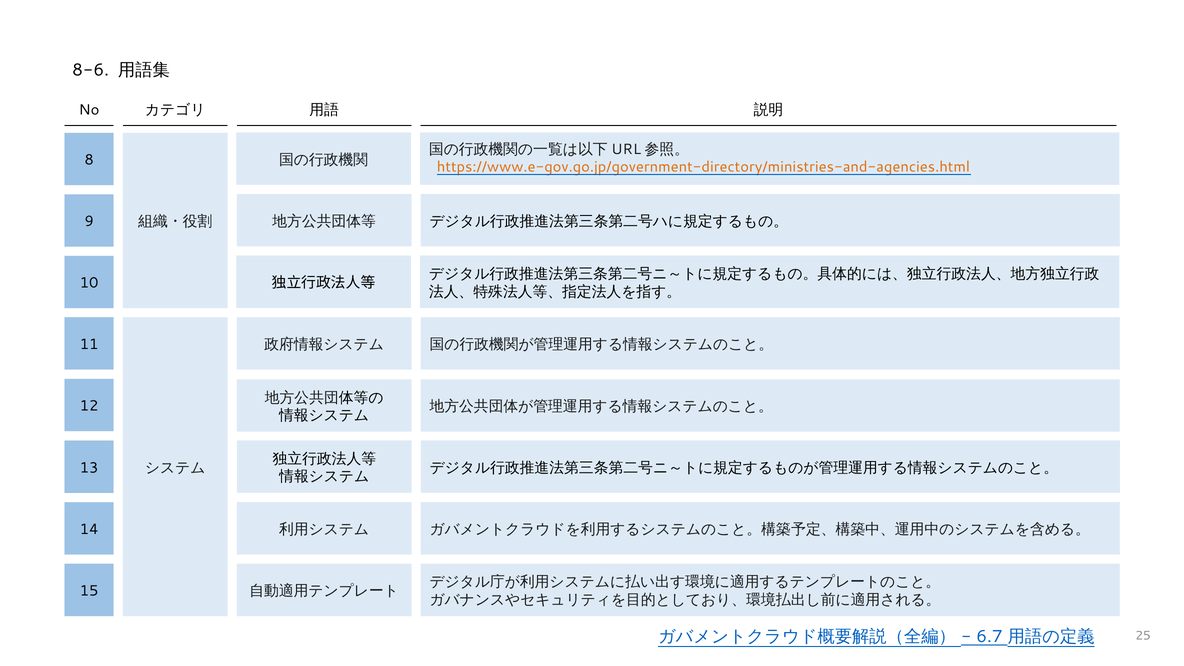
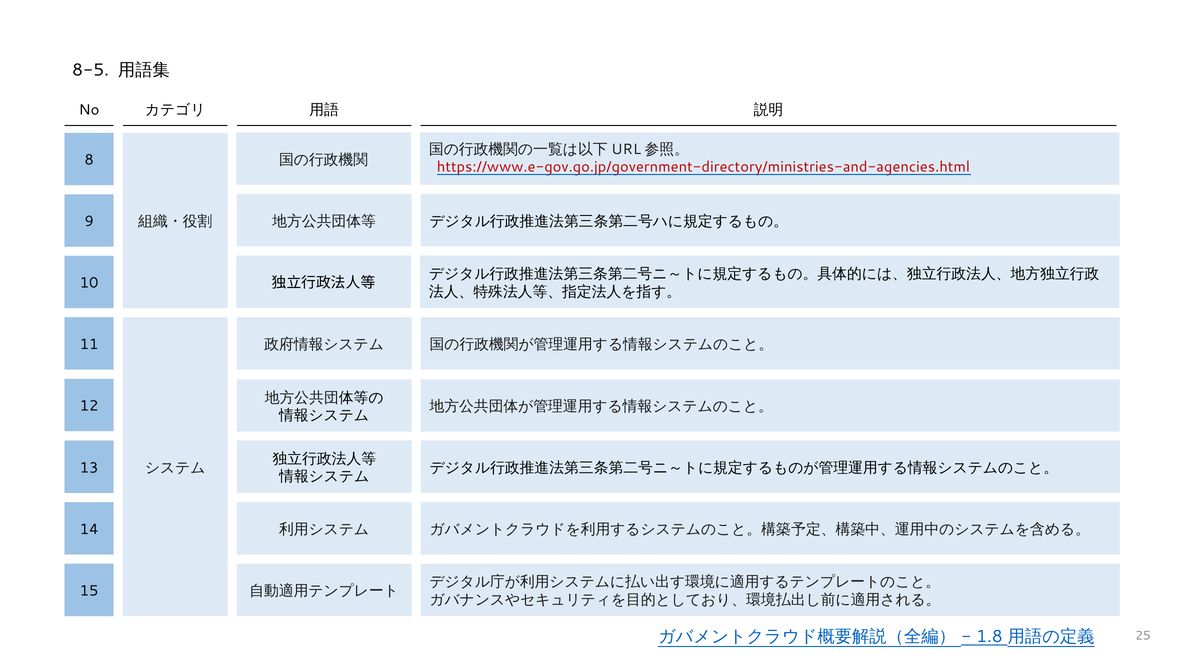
8-6: 8-6 -> 8-5 (91, 70)
https://www.e-gov.go.jp/government-directory/ministries-and-agencies.html colour: orange -> red (703, 167)
6.7: 6.7 -> 1.8 (989, 637)
